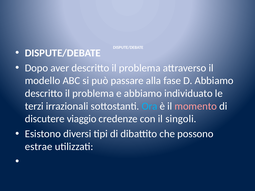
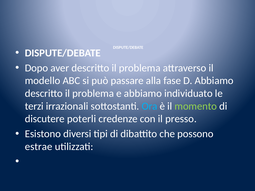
momento colour: pink -> light green (196, 106)
viaggio: viaggio -> poterli (82, 119)
singoli: singoli -> presso (181, 119)
